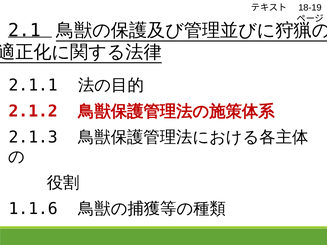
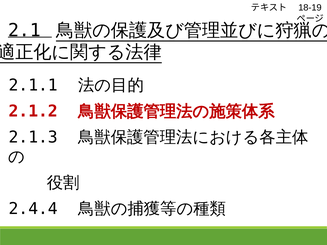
1.1.6: 1.1.6 -> 2.4.4 (33, 209)
